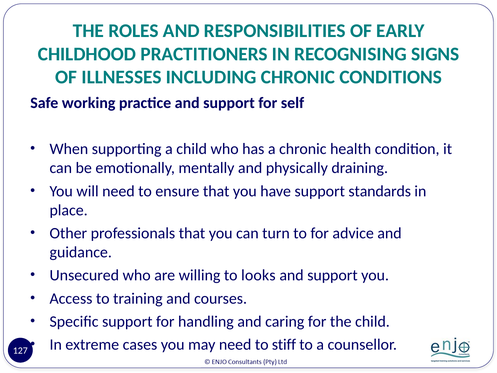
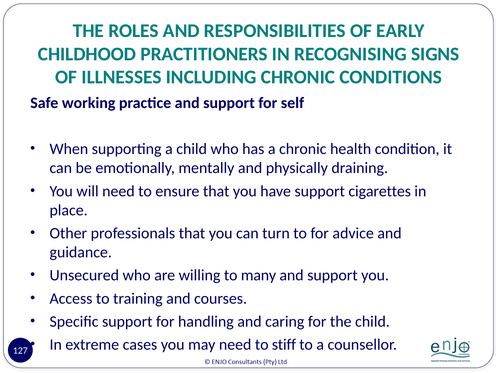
standards: standards -> cigarettes (380, 191)
looks: looks -> many (259, 275)
